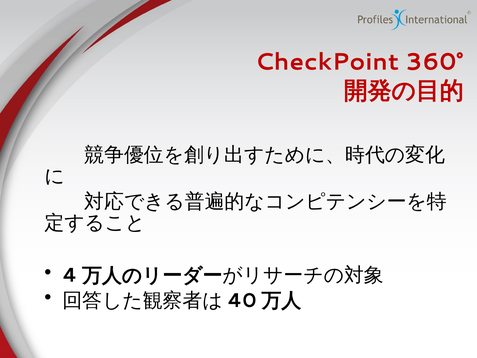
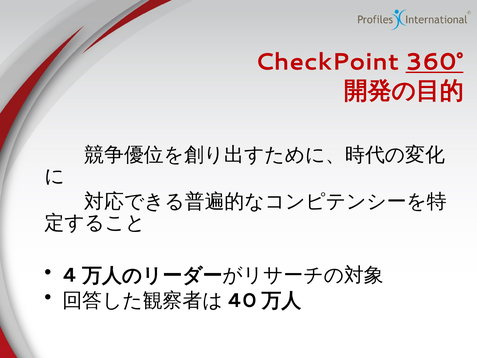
360° underline: none -> present (435, 62)
